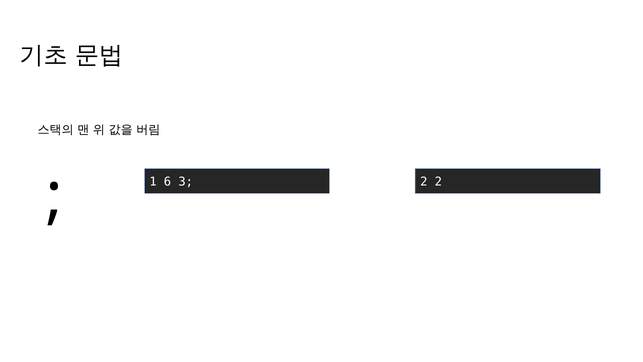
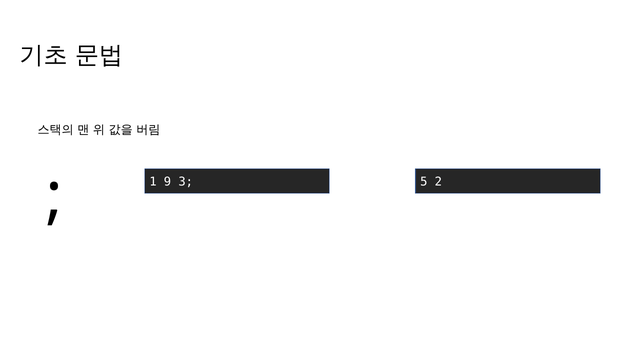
6: 6 -> 9 (167, 182)
3 2: 2 -> 5 (424, 182)
